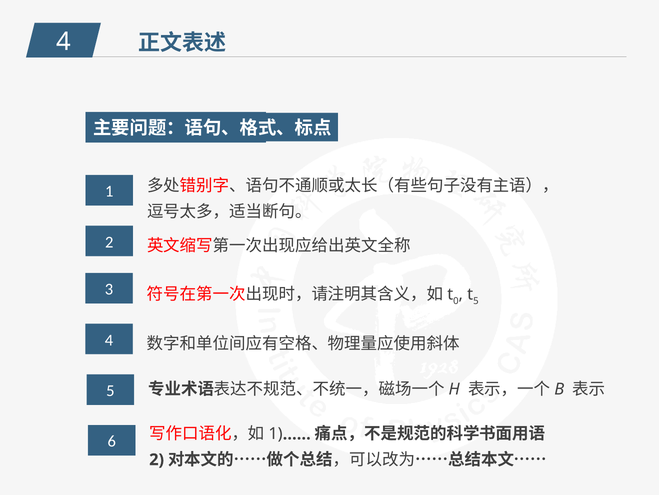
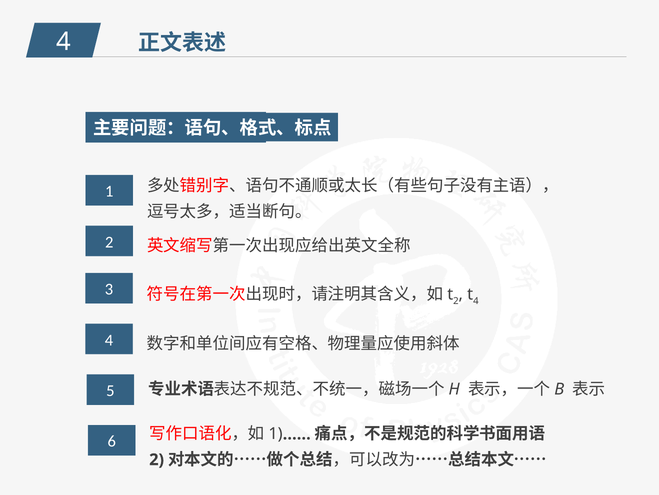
0: 0 -> 2 (456, 300)
5: 5 -> 4 (476, 300)
